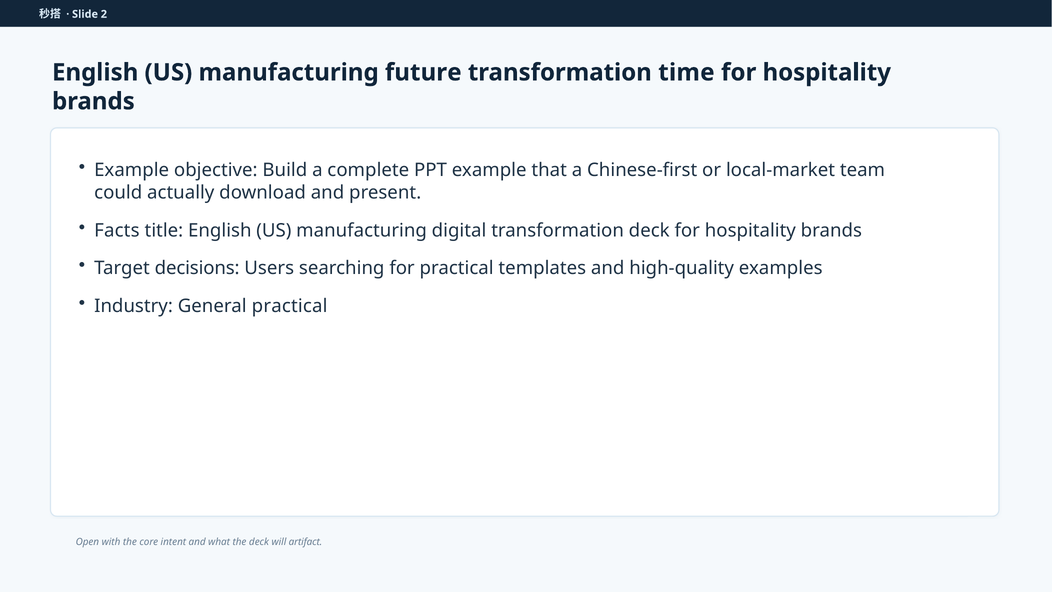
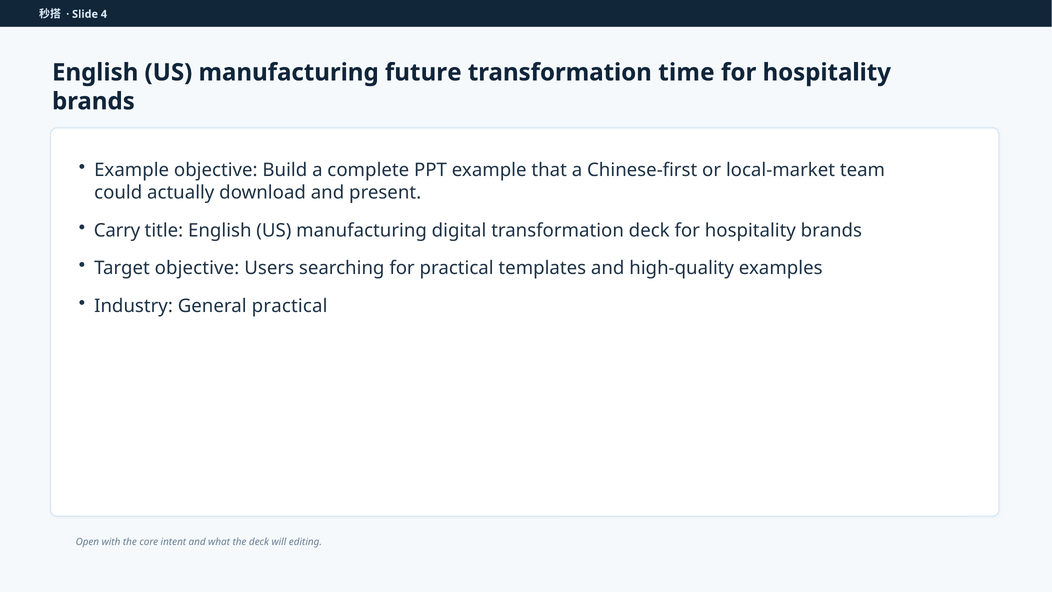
2: 2 -> 4 (104, 14)
Facts: Facts -> Carry (117, 230)
Target decisions: decisions -> objective (197, 268)
artifact: artifact -> editing (305, 542)
